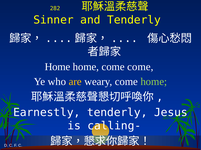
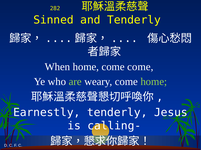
Sinner: Sinner -> Sinned (53, 20)
Home: Home -> When (57, 67)
are colour: yellow -> light green (75, 82)
